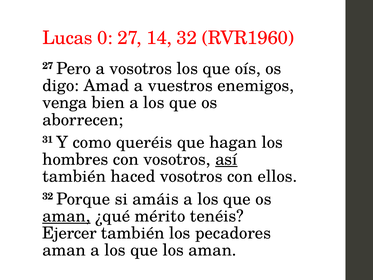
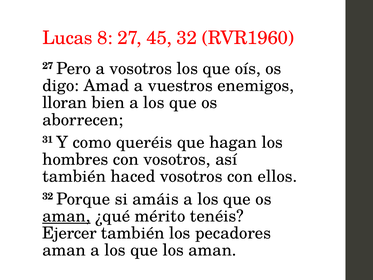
0: 0 -> 8 (105, 38)
14: 14 -> 45 (159, 38)
venga: venga -> lloran (65, 103)
así underline: present -> none (226, 159)
